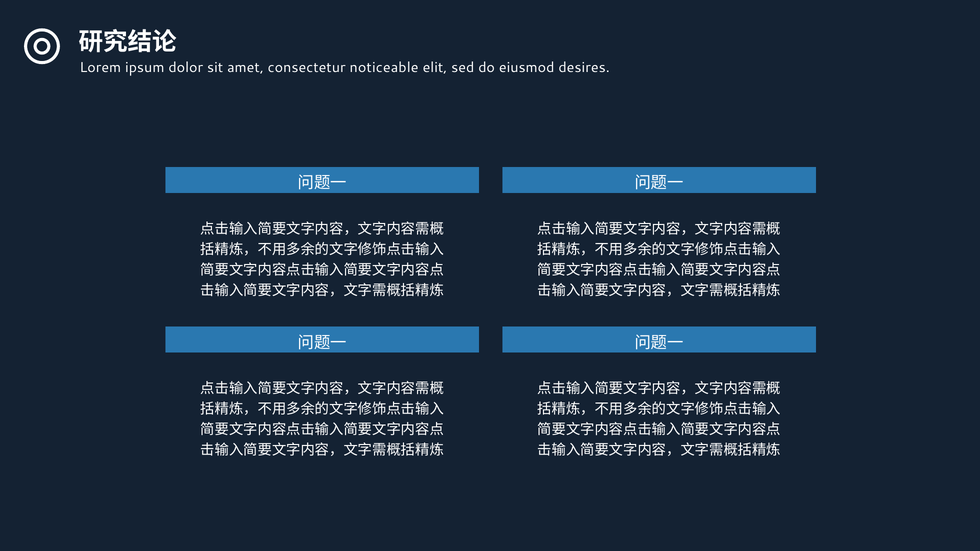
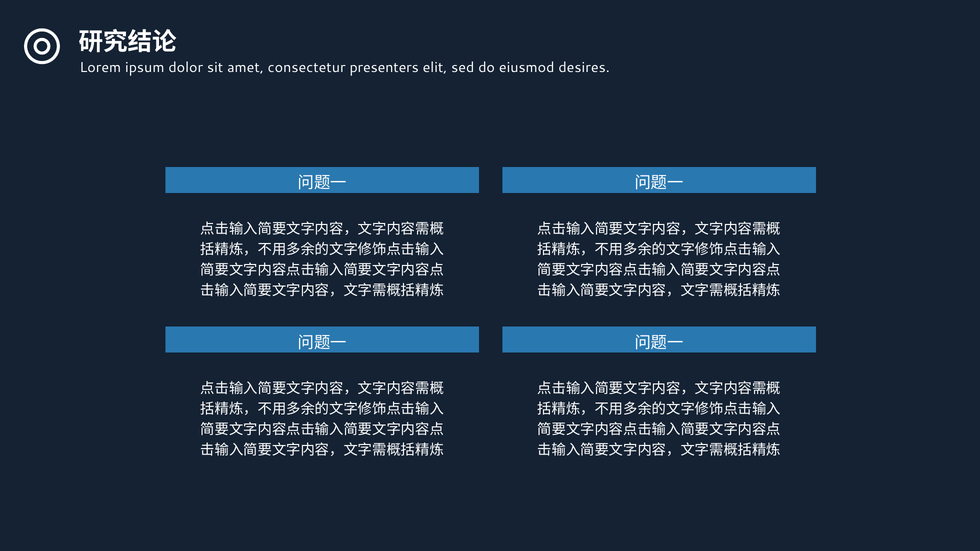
noticeable: noticeable -> presenters (384, 67)
